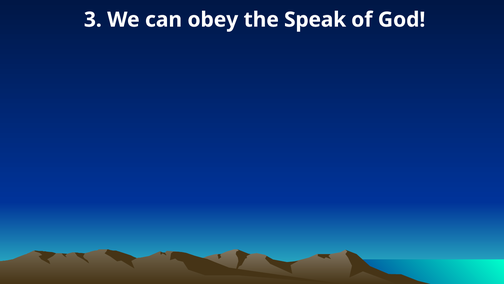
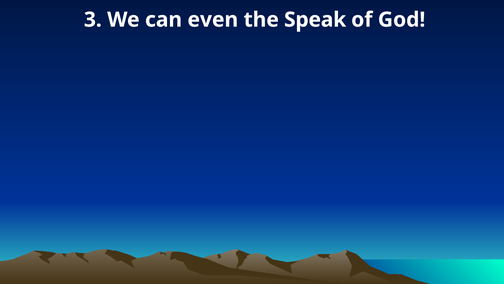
obey: obey -> even (213, 20)
